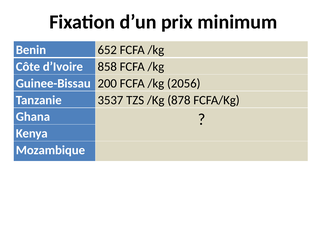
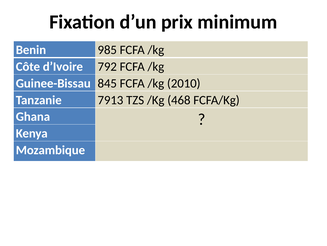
652: 652 -> 985 (107, 50)
858: 858 -> 792 (107, 66)
200: 200 -> 845 (107, 83)
2056: 2056 -> 2010 (184, 83)
3537: 3537 -> 7913 (110, 100)
878: 878 -> 468 (179, 100)
